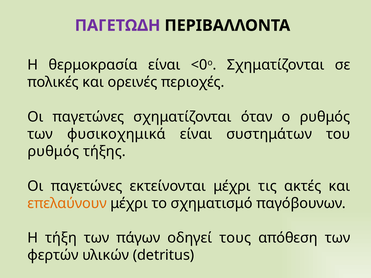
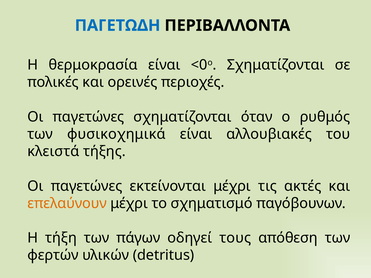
ΠΑΓΕΤΩΔΗ colour: purple -> blue (118, 26)
συστημάτων: συστημάτων -> αλλουβιακές (269, 134)
ρυθμός: ρυθμός -> κλειστά (53, 152)
